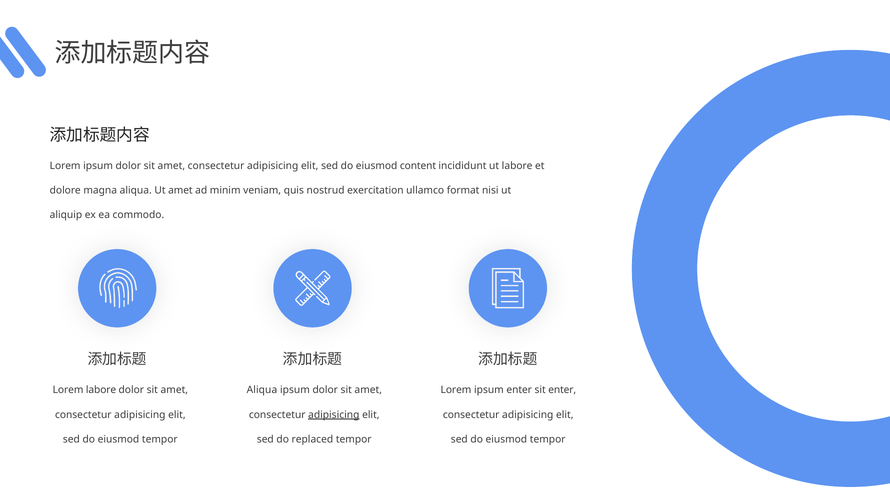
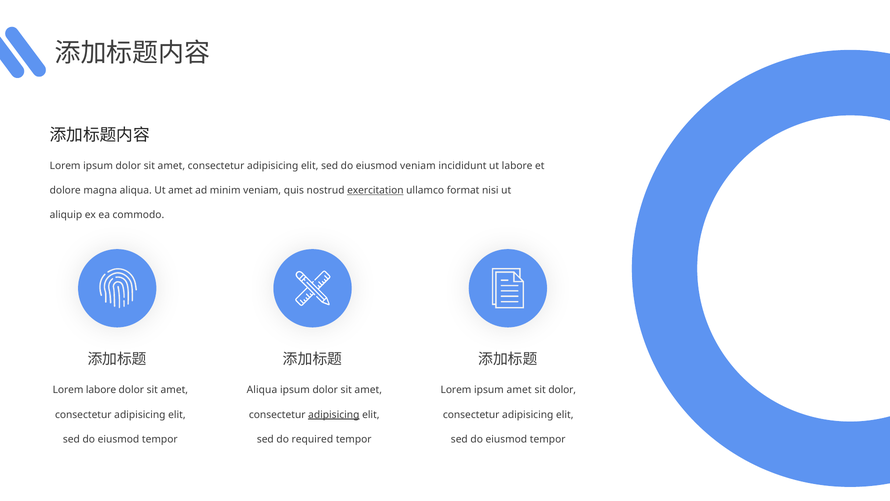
eiusmod content: content -> veniam (418, 166)
exercitation underline: none -> present (375, 190)
ipsum enter: enter -> amet (519, 390)
sit enter: enter -> dolor (562, 390)
replaced: replaced -> required (312, 439)
